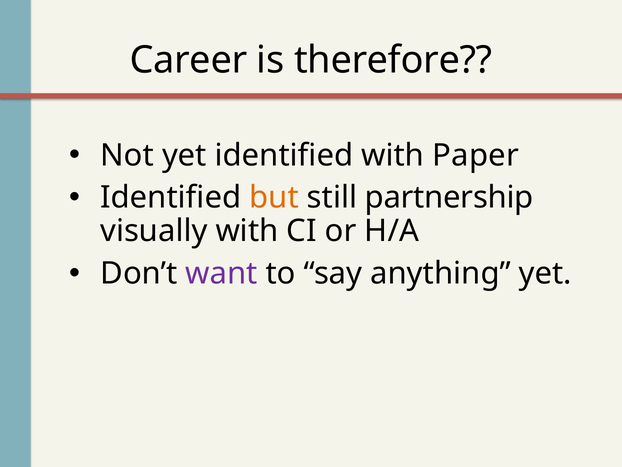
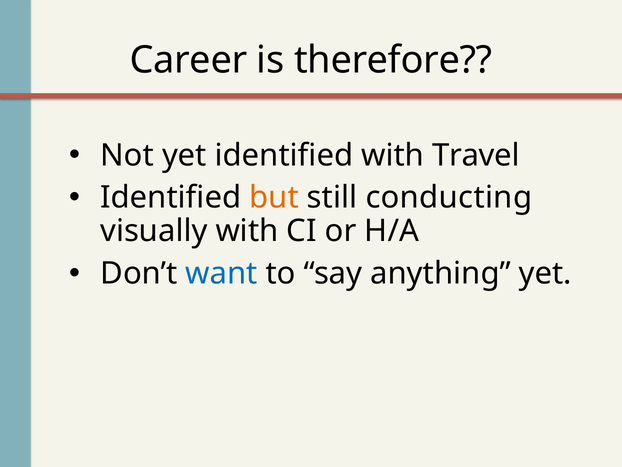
Paper: Paper -> Travel (476, 155)
partnership: partnership -> conducting (449, 197)
want colour: purple -> blue (222, 273)
